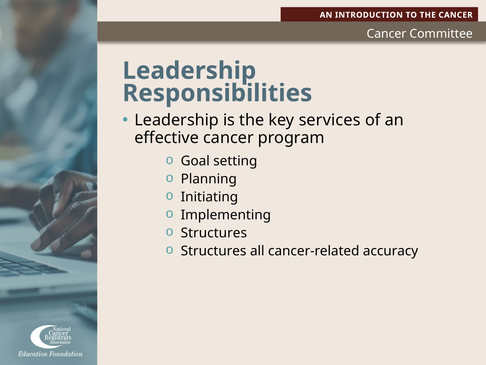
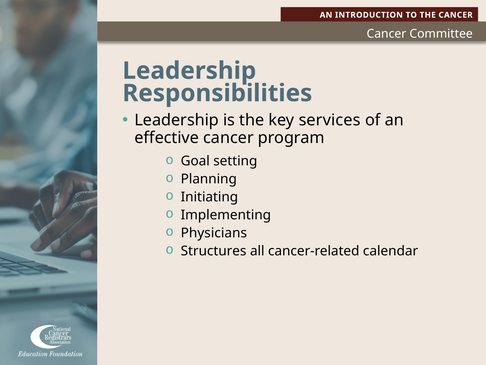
Structures: Structures -> Physicians (214, 233)
accuracy: accuracy -> calendar (391, 251)
